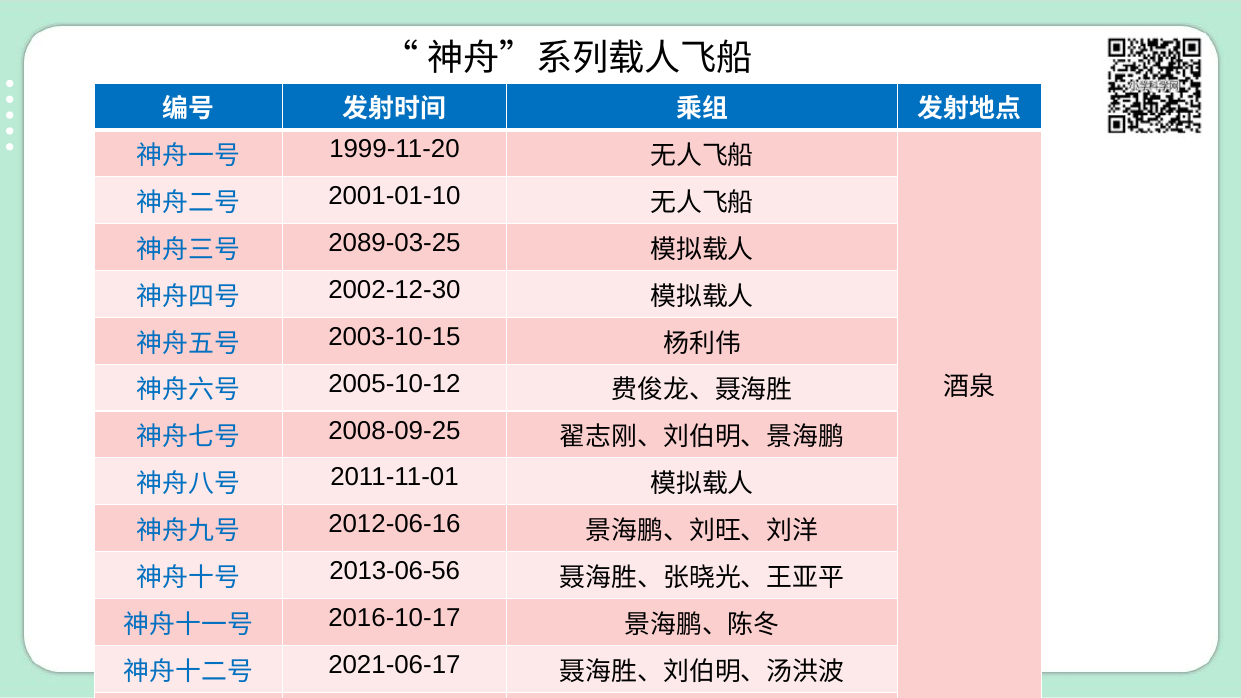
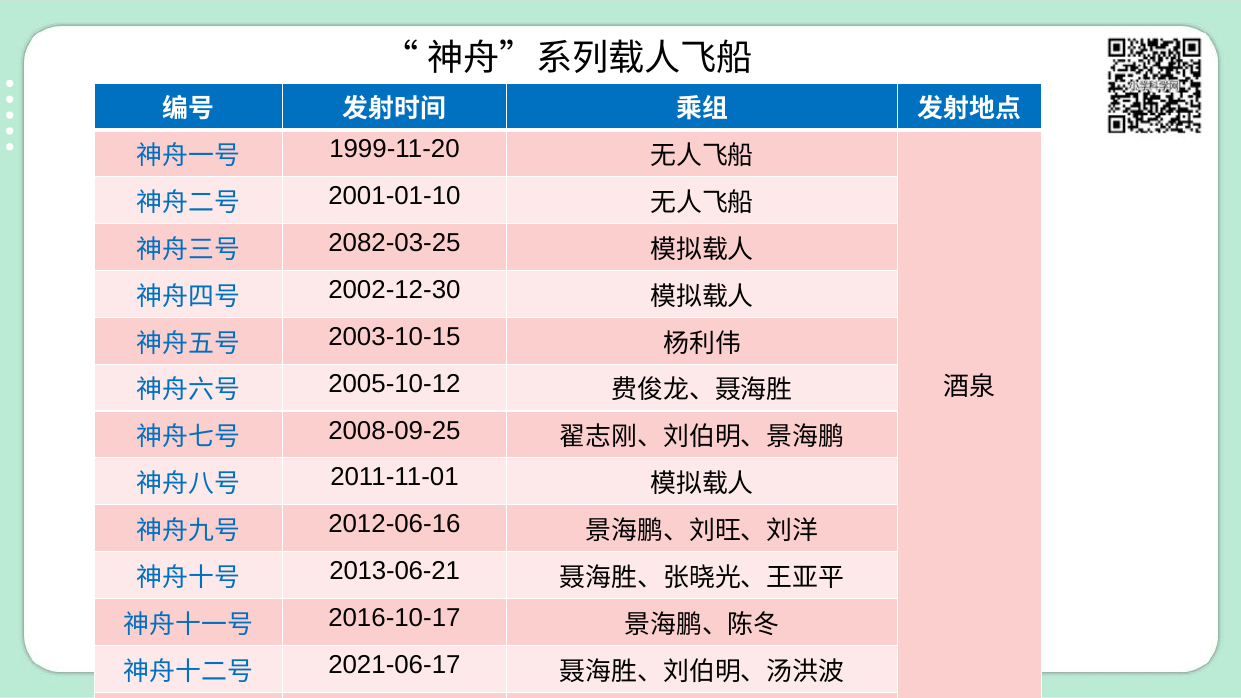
2089-03-25: 2089-03-25 -> 2082-03-25 (394, 243)
2013-06-56: 2013-06-56 -> 2013-06-21 (395, 571)
